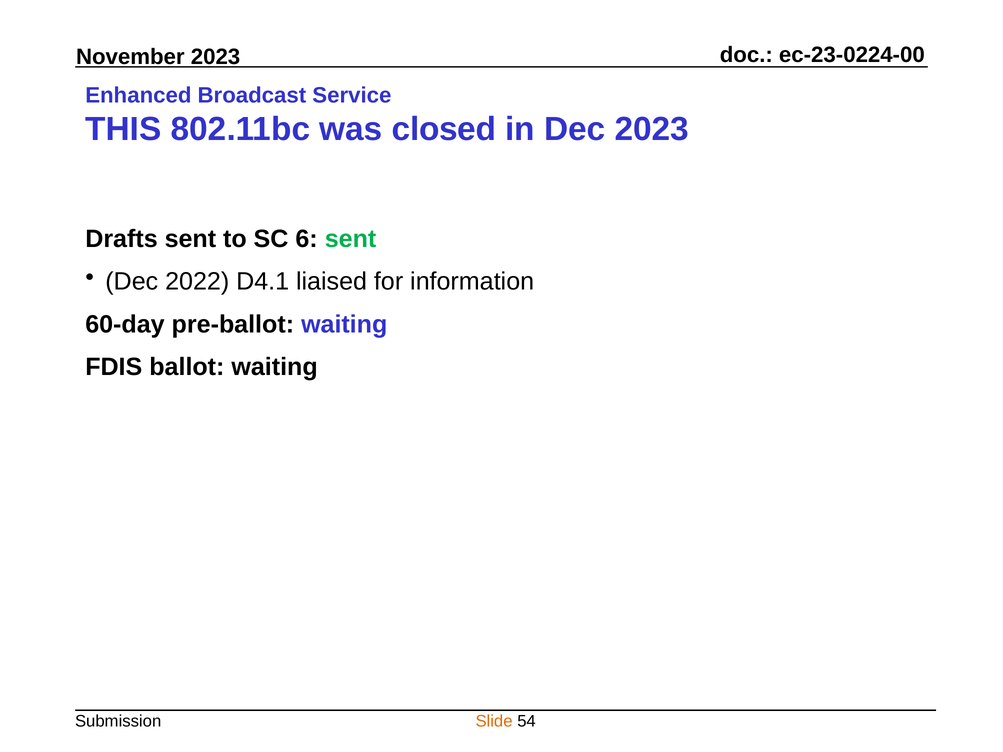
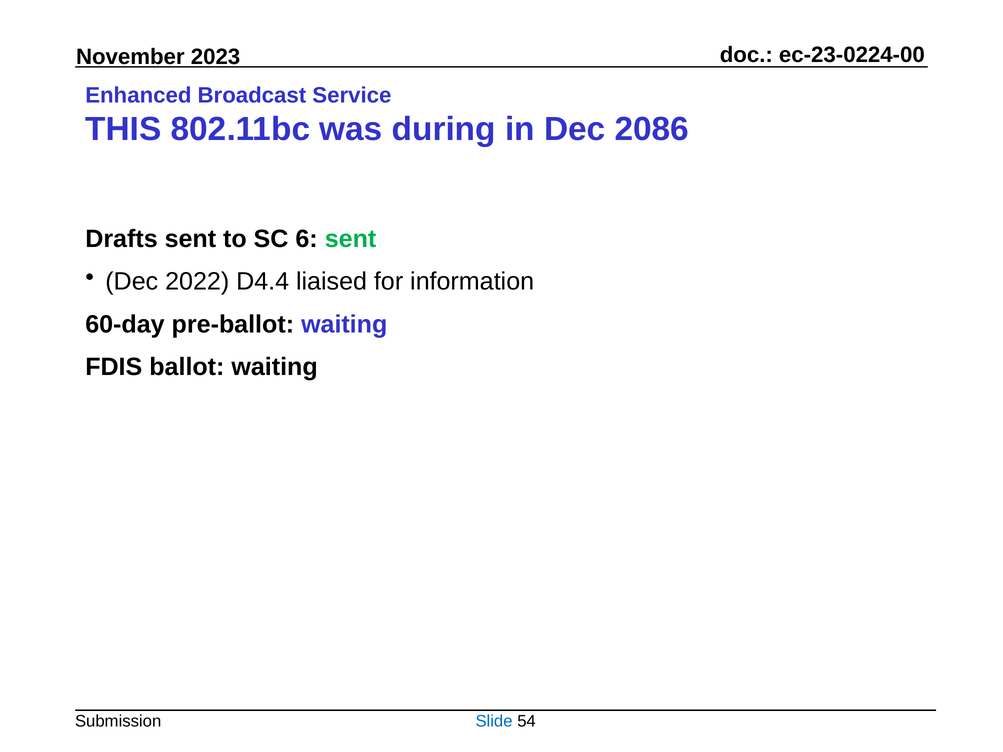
closed: closed -> during (444, 129)
Dec 2023: 2023 -> 2086 (652, 129)
D4.1: D4.1 -> D4.4 (263, 282)
Slide colour: orange -> blue (494, 721)
